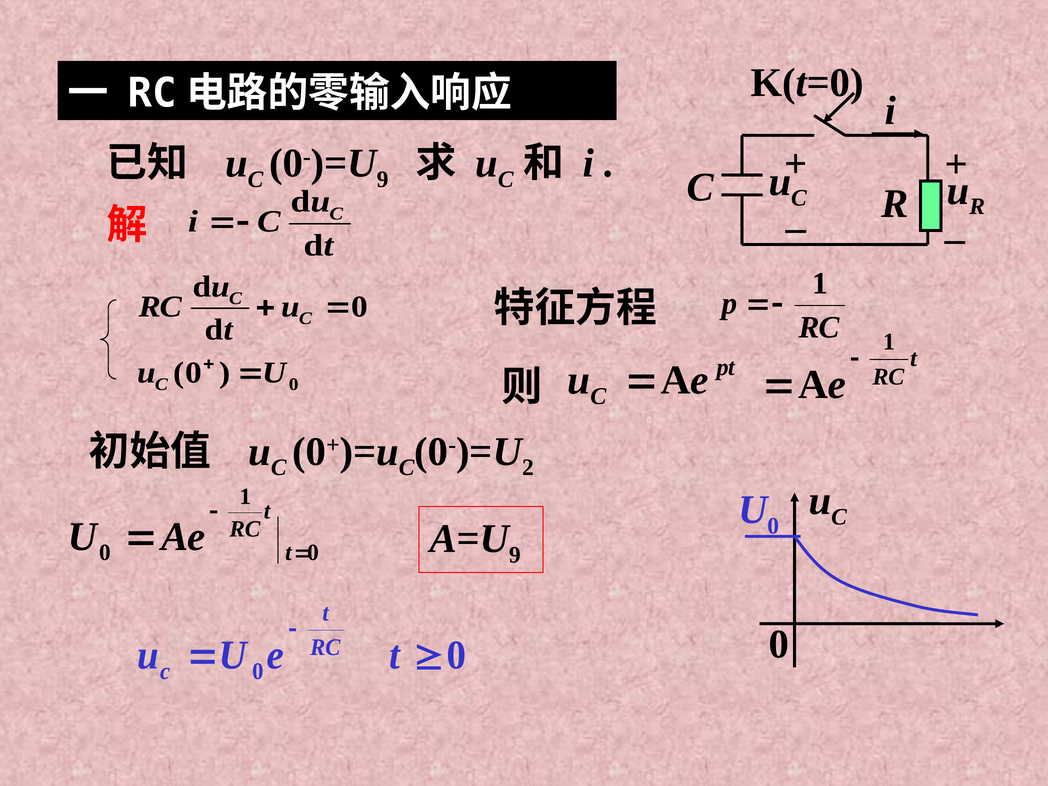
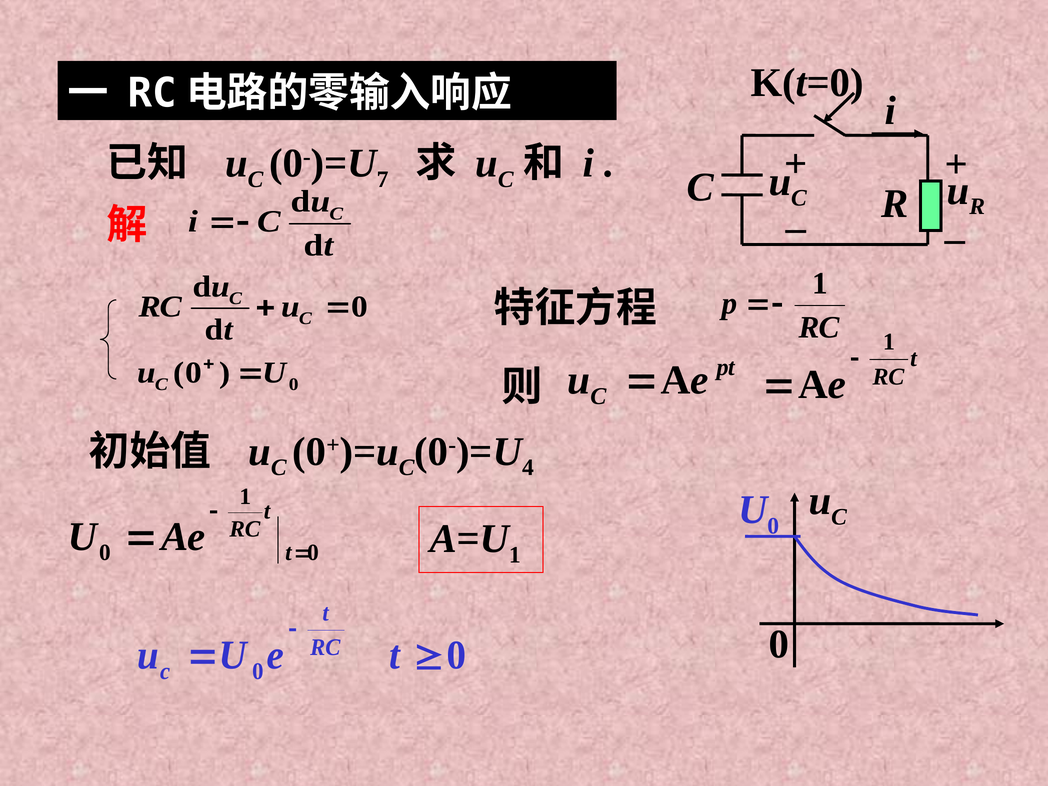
9: 9 -> 7 (383, 179)
2: 2 -> 4 (528, 468)
9: 9 -> 1 (515, 555)
